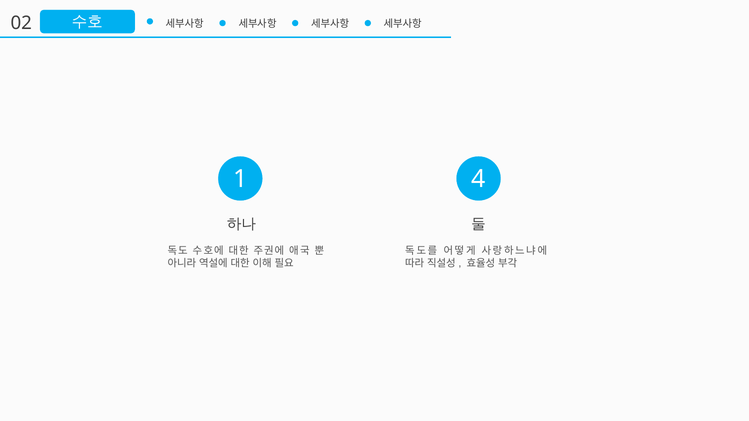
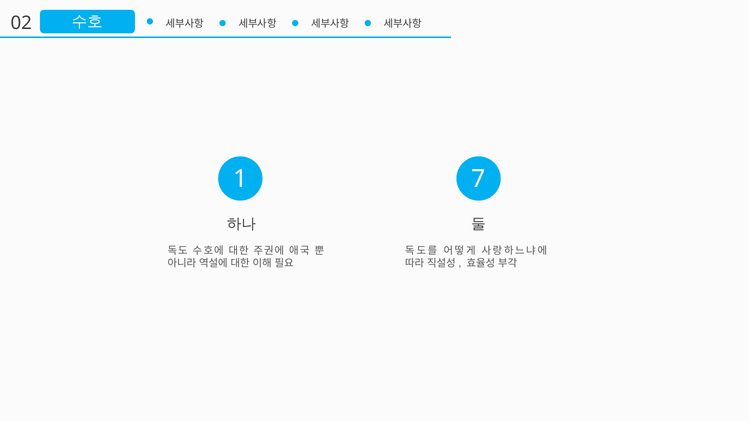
4: 4 -> 7 (478, 179)
